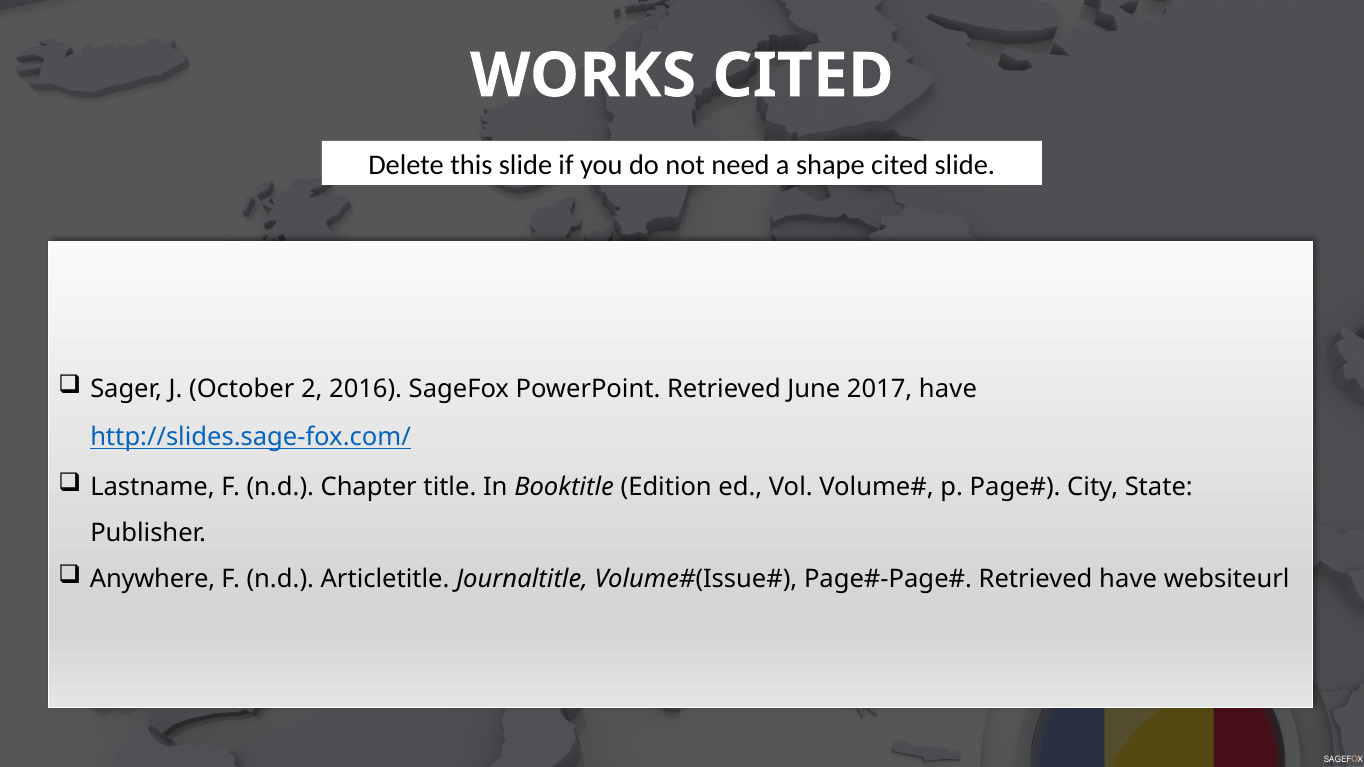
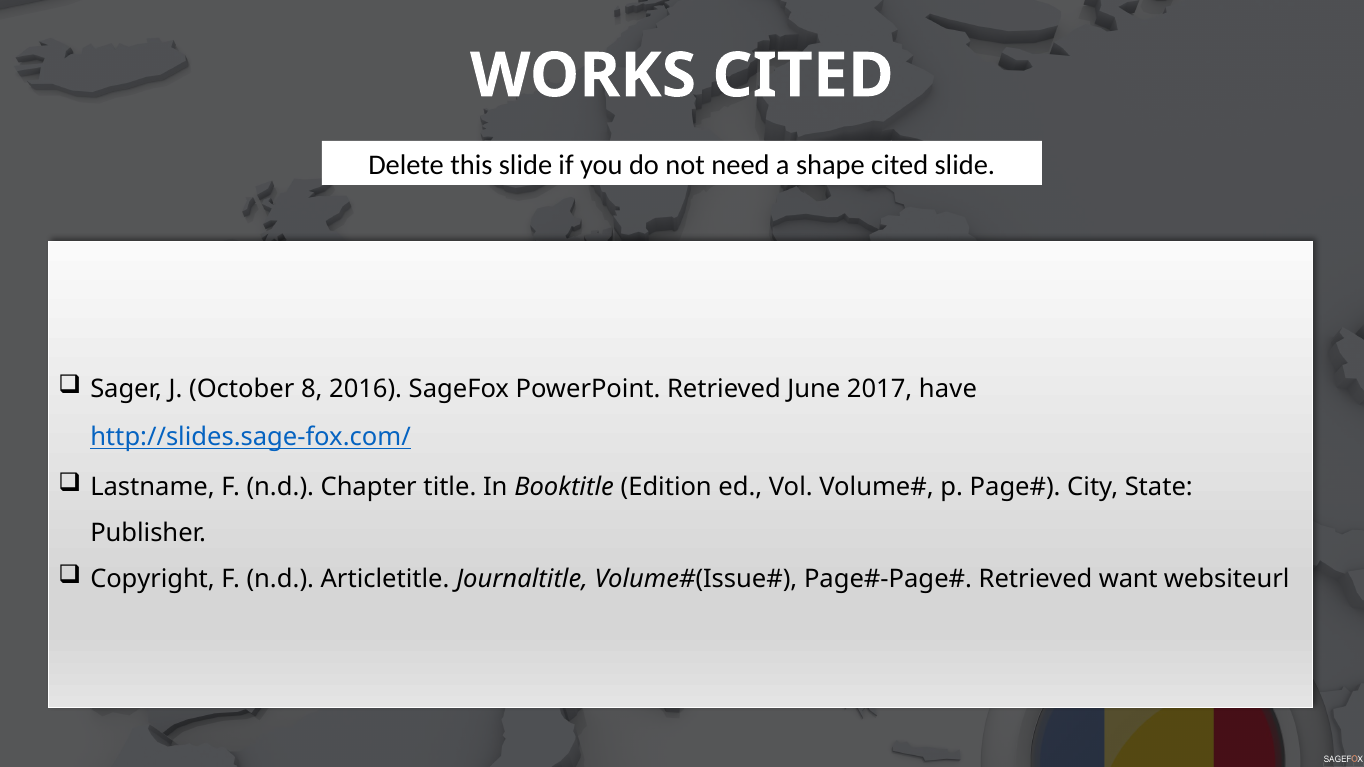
2: 2 -> 8 (312, 389)
Anywhere: Anywhere -> Copyright (153, 580)
Retrieved have: have -> want (1128, 580)
